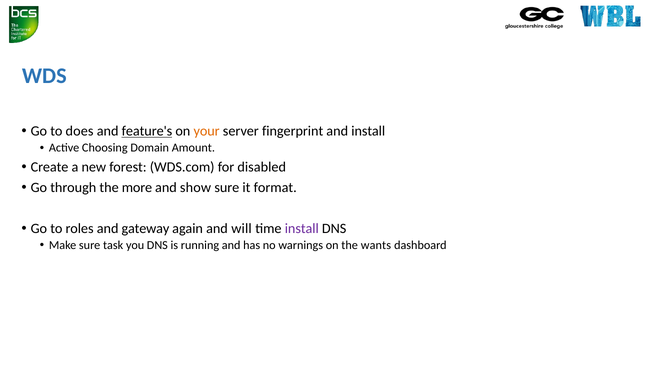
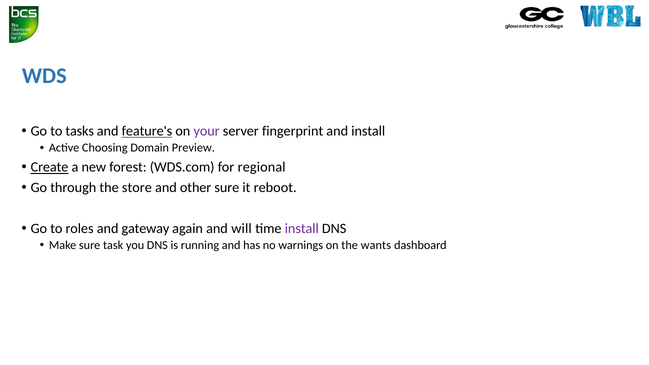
does: does -> tasks (80, 131)
your colour: orange -> purple (207, 131)
Amount: Amount -> Preview (193, 148)
Create underline: none -> present (50, 167)
disabled: disabled -> regional (262, 167)
more: more -> store (137, 188)
show: show -> other (196, 188)
format: format -> reboot (275, 188)
